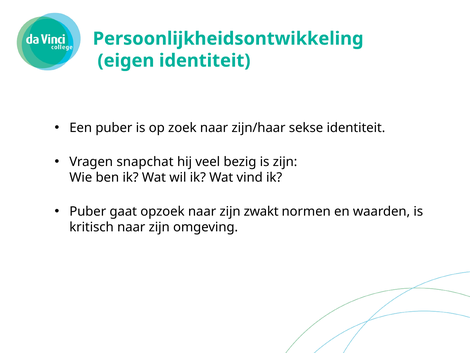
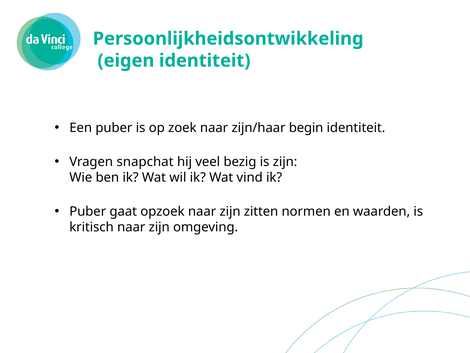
sekse: sekse -> begin (306, 128)
zwakt: zwakt -> zitten (261, 211)
